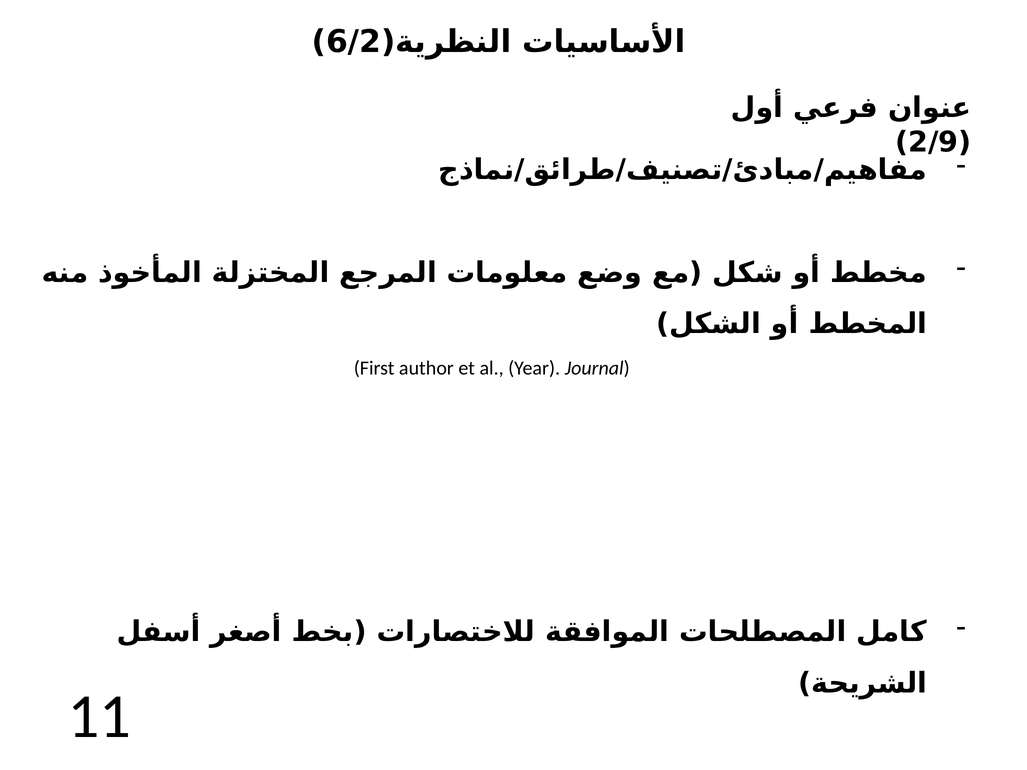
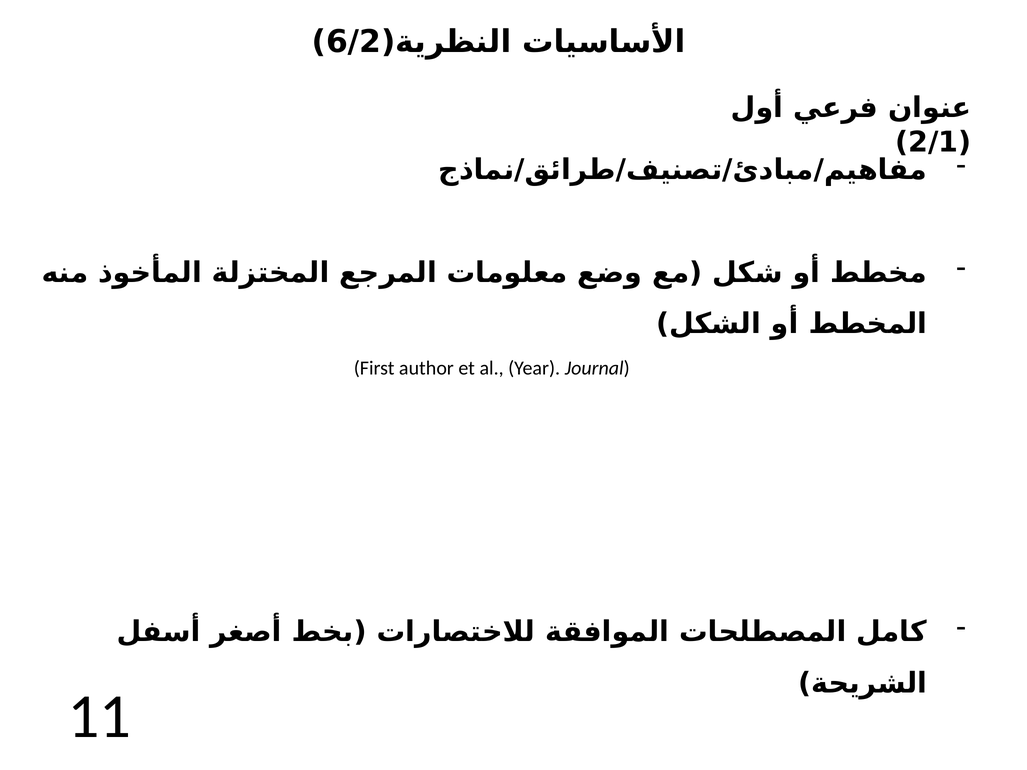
2/9: 2/9 -> 2/1 (933, 142)
